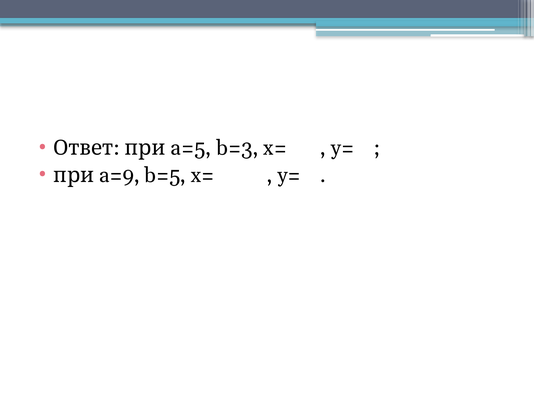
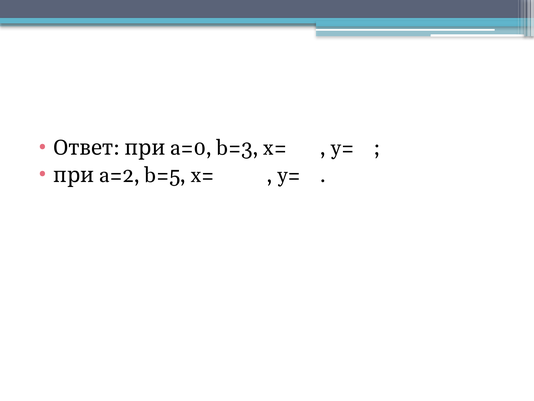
a=5: a=5 -> a=0 (191, 148)
a=9: a=9 -> a=2 (119, 175)
